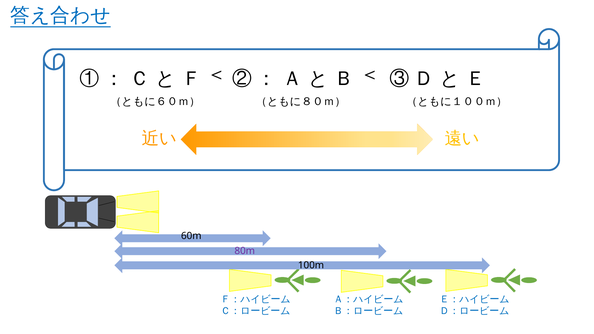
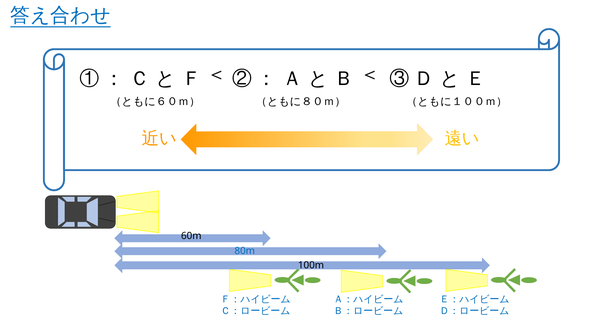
80m colour: purple -> blue (245, 251)
